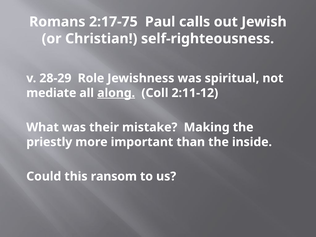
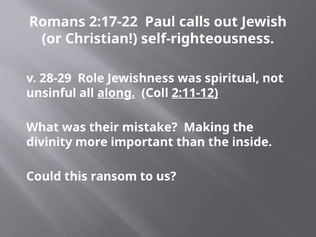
2:17-75: 2:17-75 -> 2:17-22 (113, 22)
mediate: mediate -> unsinful (51, 93)
2:11-12 underline: none -> present (195, 93)
priestly: priestly -> divinity (49, 142)
